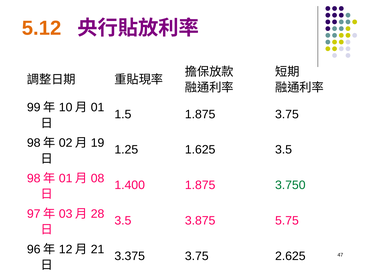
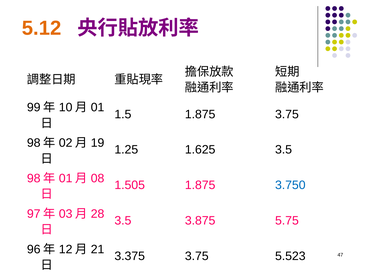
1.400: 1.400 -> 1.505 (130, 185)
3.750 colour: green -> blue (290, 185)
2.625: 2.625 -> 5.523 (290, 256)
